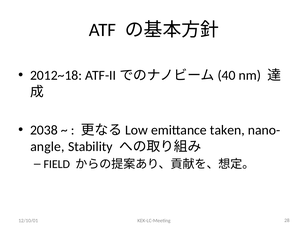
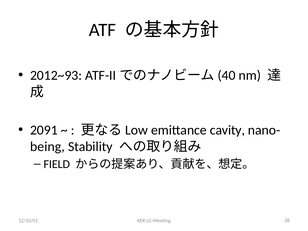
2012~18: 2012~18 -> 2012~93 (56, 75)
2038: 2038 -> 2091 (44, 130)
taken: taken -> cavity (227, 130)
angle: angle -> being (47, 147)
